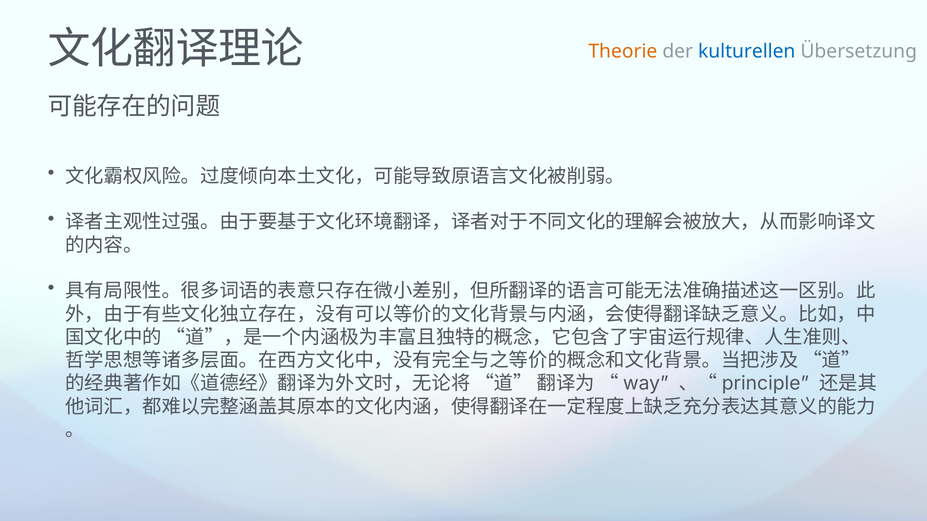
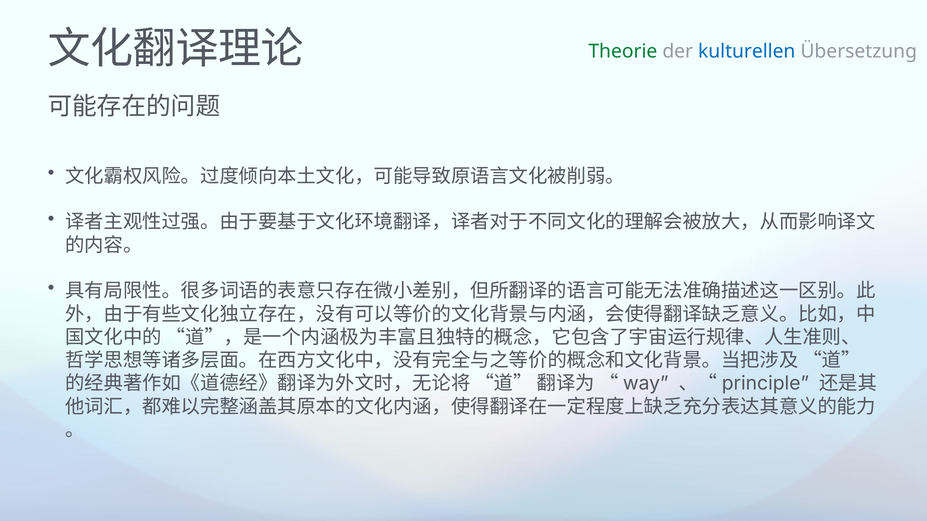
Theorie colour: orange -> green (623, 51)
